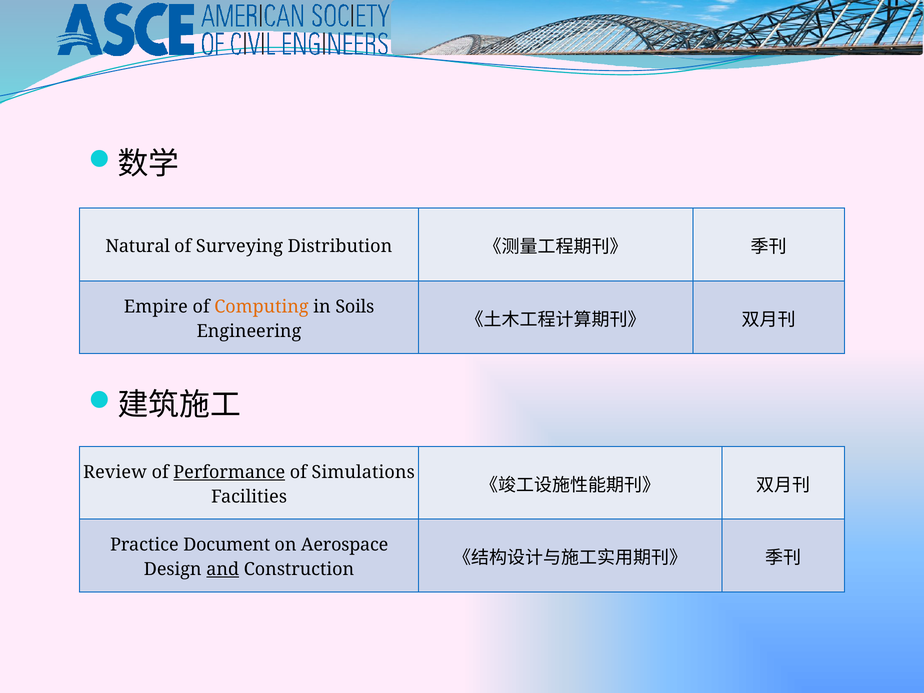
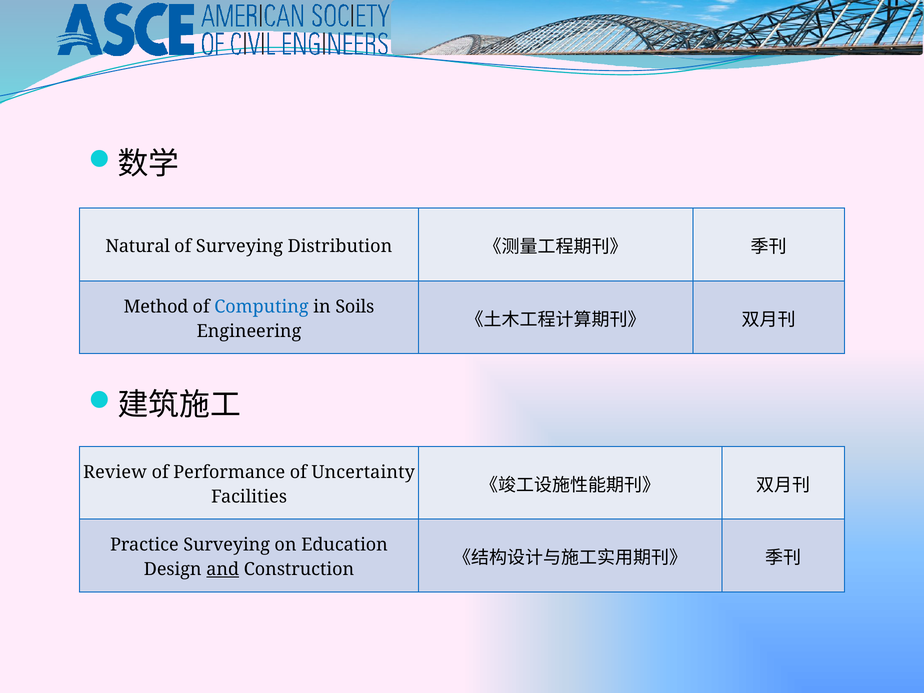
Empire: Empire -> Method (156, 307)
Computing colour: orange -> blue (261, 307)
Performance underline: present -> none (229, 472)
Simulations: Simulations -> Uncertainty (363, 472)
Practice Document: Document -> Surveying (227, 545)
Aerospace: Aerospace -> Education (345, 545)
